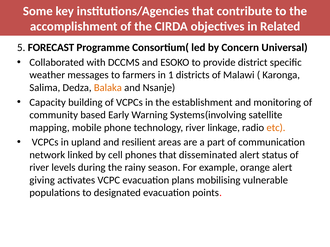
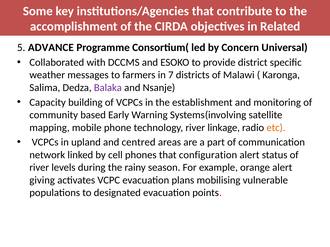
FORECAST: FORECAST -> ADVANCE (51, 48)
1: 1 -> 7 (171, 75)
Balaka colour: orange -> purple (108, 88)
resilient: resilient -> centred (139, 143)
disseminated: disseminated -> configuration (208, 155)
